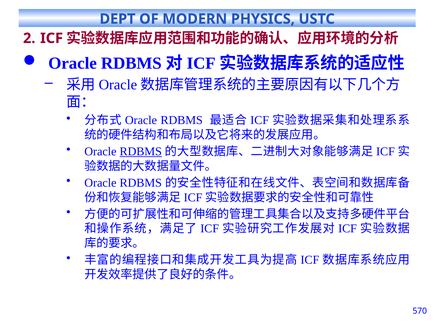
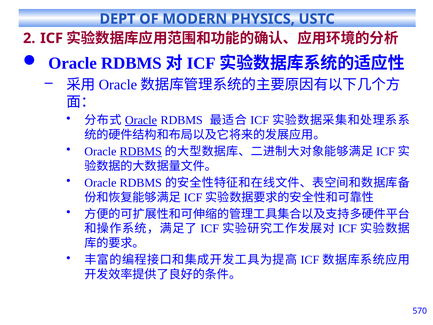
Oracle underline: none -> present (141, 120)
